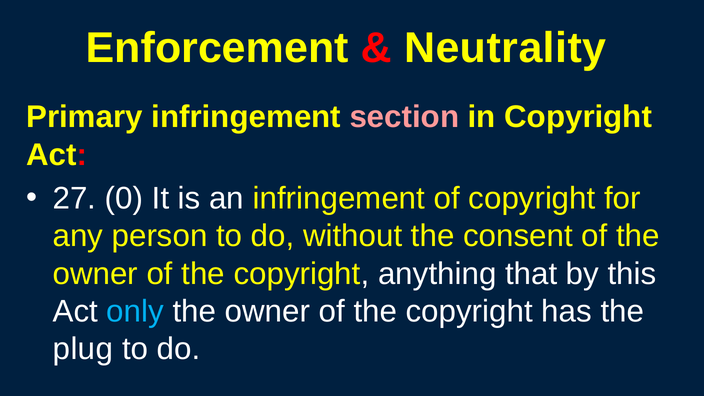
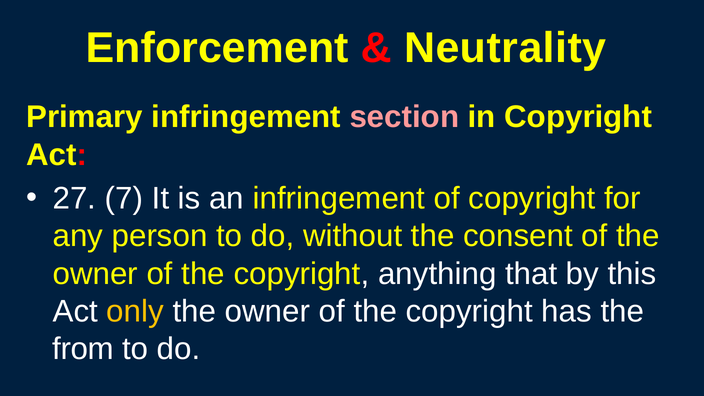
0: 0 -> 7 (124, 199)
only colour: light blue -> yellow (135, 311)
plug: plug -> from (83, 349)
